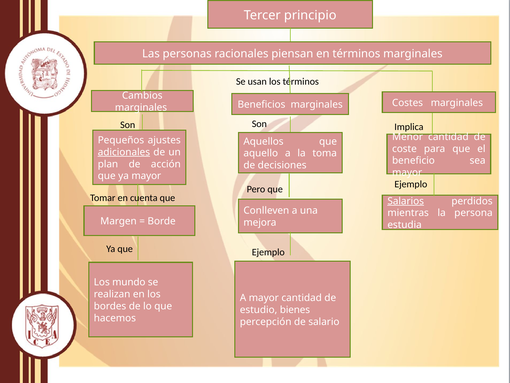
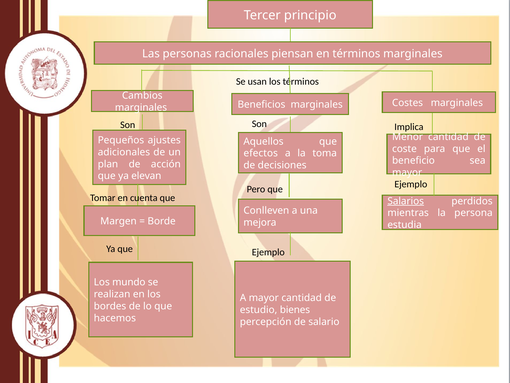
adicionales underline: present -> none (124, 152)
aquello: aquello -> efectos (261, 153)
ya mayor: mayor -> elevan (146, 176)
